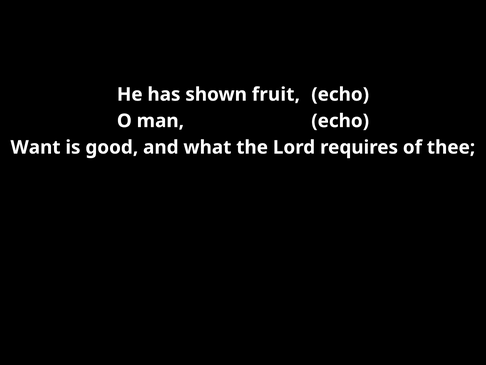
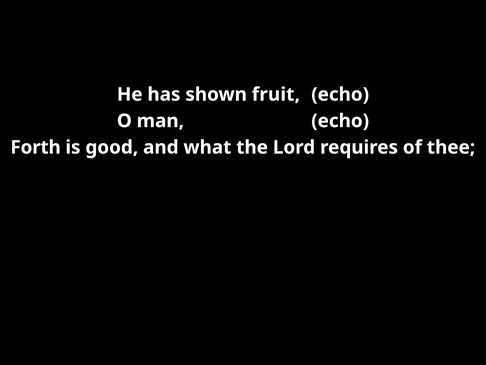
Want: Want -> Forth (36, 147)
